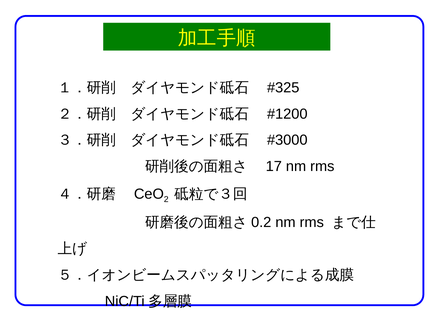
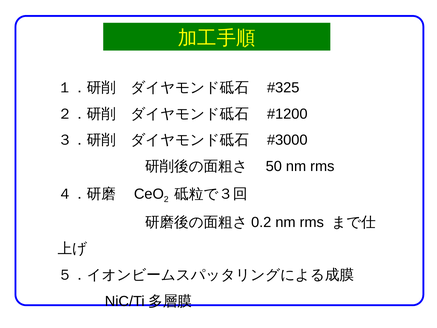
17: 17 -> 50 (274, 166)
